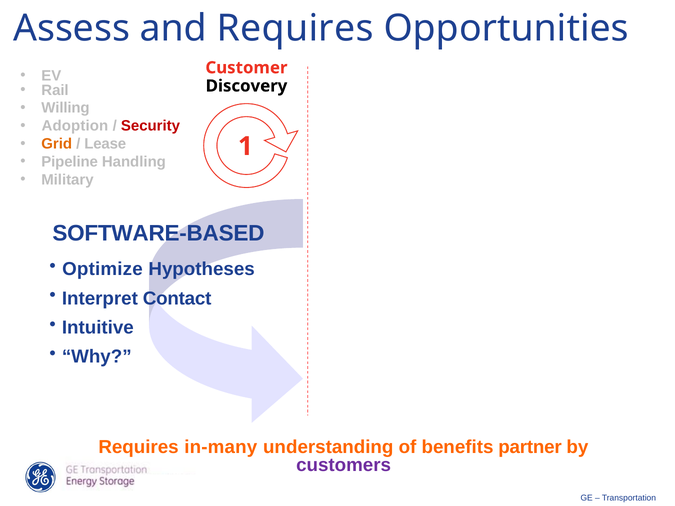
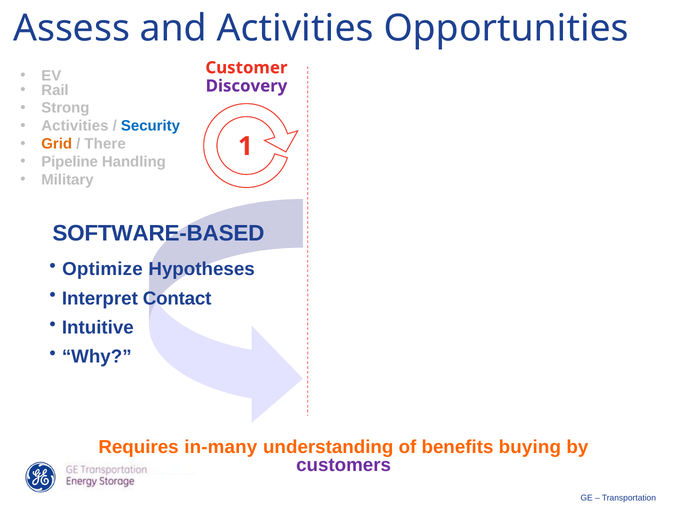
and Requires: Requires -> Activities (295, 28)
Discovery colour: black -> purple (246, 86)
Willing: Willing -> Strong (65, 108)
Adoption: Adoption -> Activities (75, 126)
Security colour: red -> blue (150, 126)
Lease: Lease -> There (105, 144)
partner: partner -> buying (530, 447)
